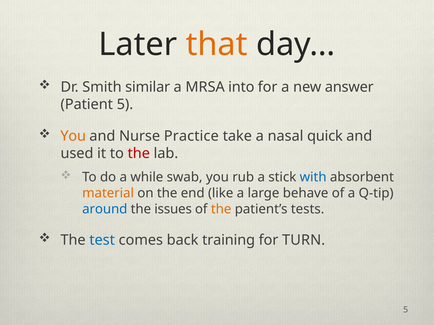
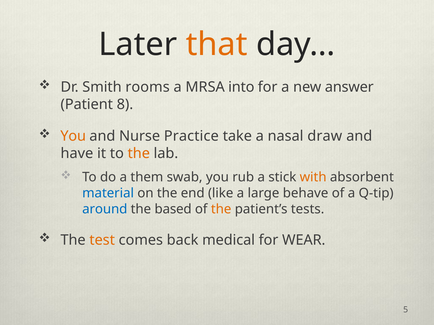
similar: similar -> rooms (148, 87)
Patient 5: 5 -> 8 (125, 105)
quick: quick -> draw (325, 136)
used: used -> have (77, 154)
the colour: red -> orange (139, 154)
while: while -> them (147, 178)
with colour: blue -> orange (313, 178)
material colour: orange -> blue (108, 193)
issues: issues -> based (173, 209)
test colour: blue -> orange (102, 241)
training: training -> medical (229, 241)
TURN: TURN -> WEAR (304, 241)
